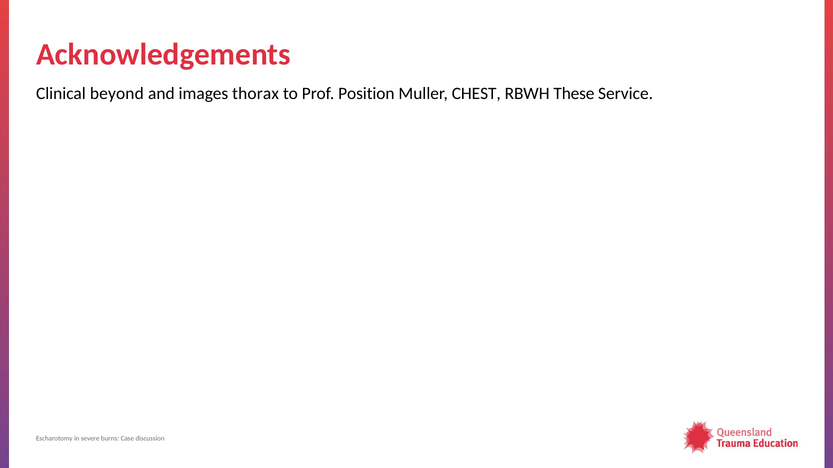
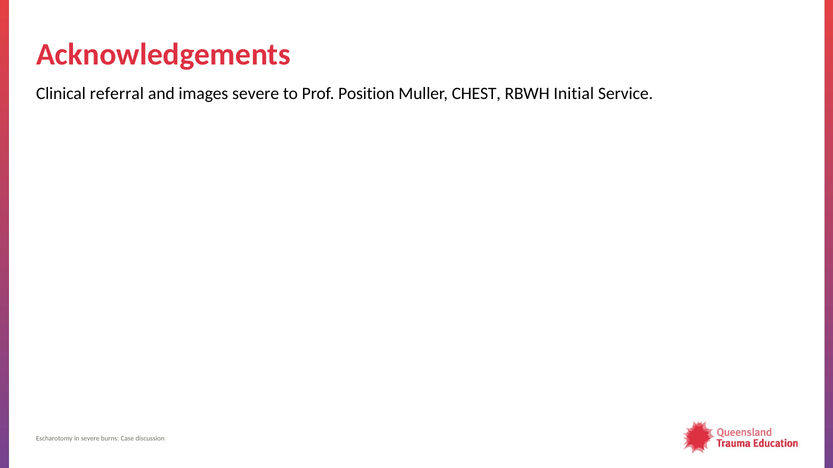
beyond: beyond -> referral (117, 93)
images thorax: thorax -> severe (256, 93)
These: These -> Initial (574, 93)
